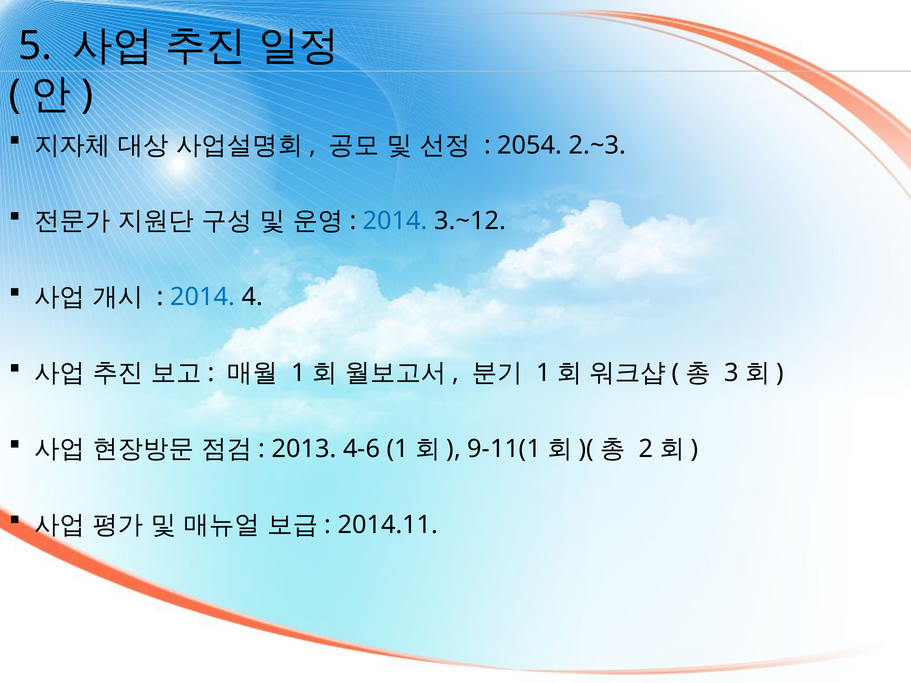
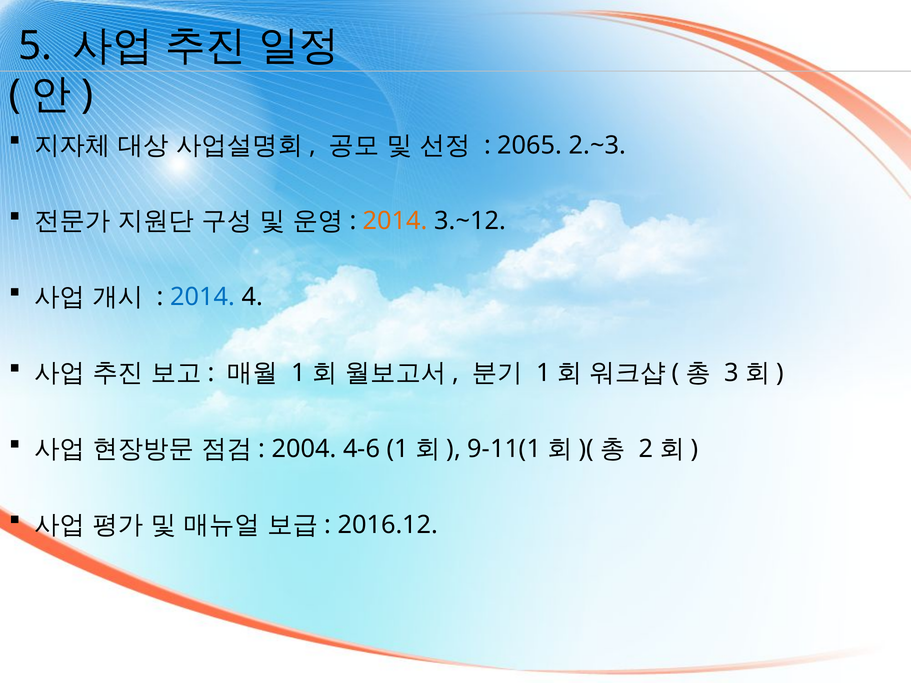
2054: 2054 -> 2065 (530, 145)
2014 colour: blue -> orange (395, 221)
2013: 2013 -> 2004 (304, 449)
2014.11: 2014.11 -> 2016.12 (388, 525)
